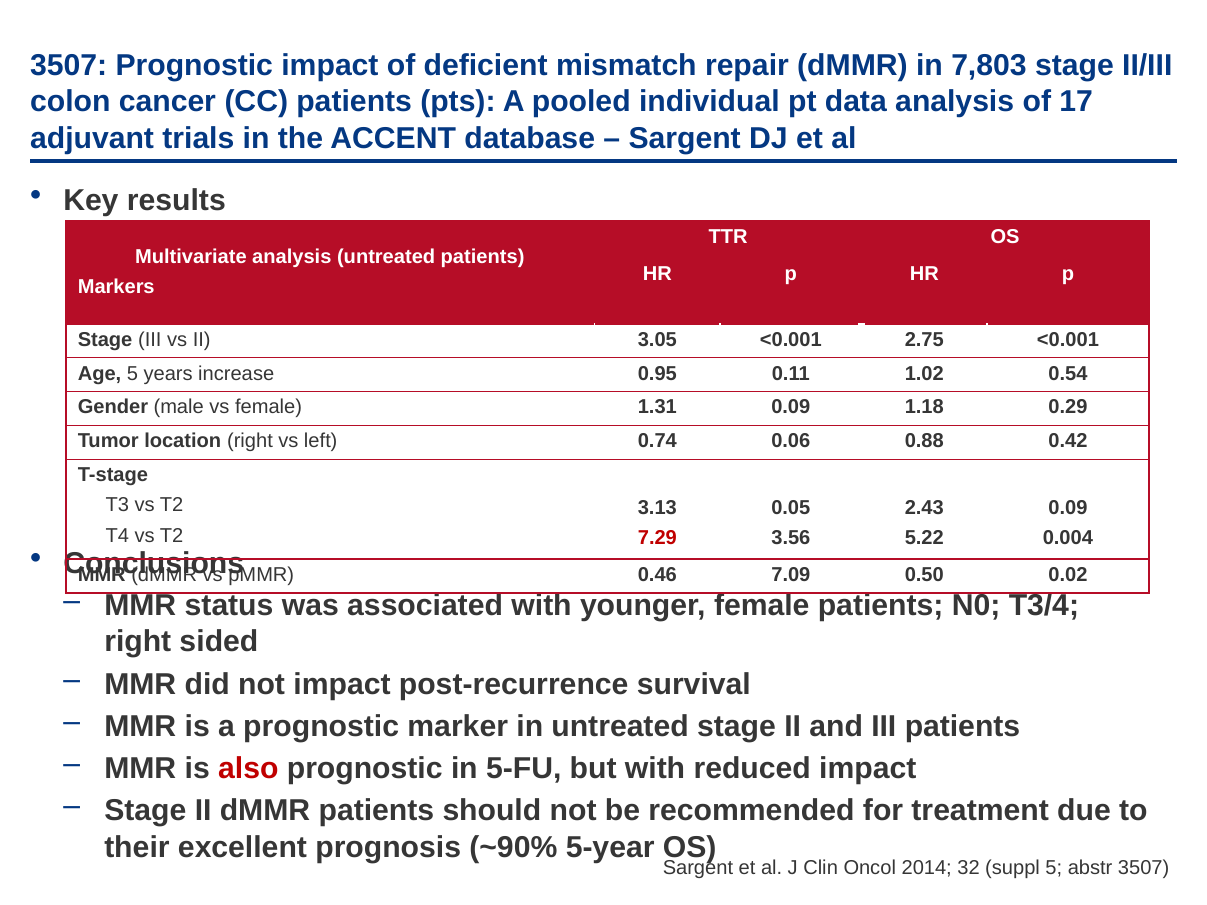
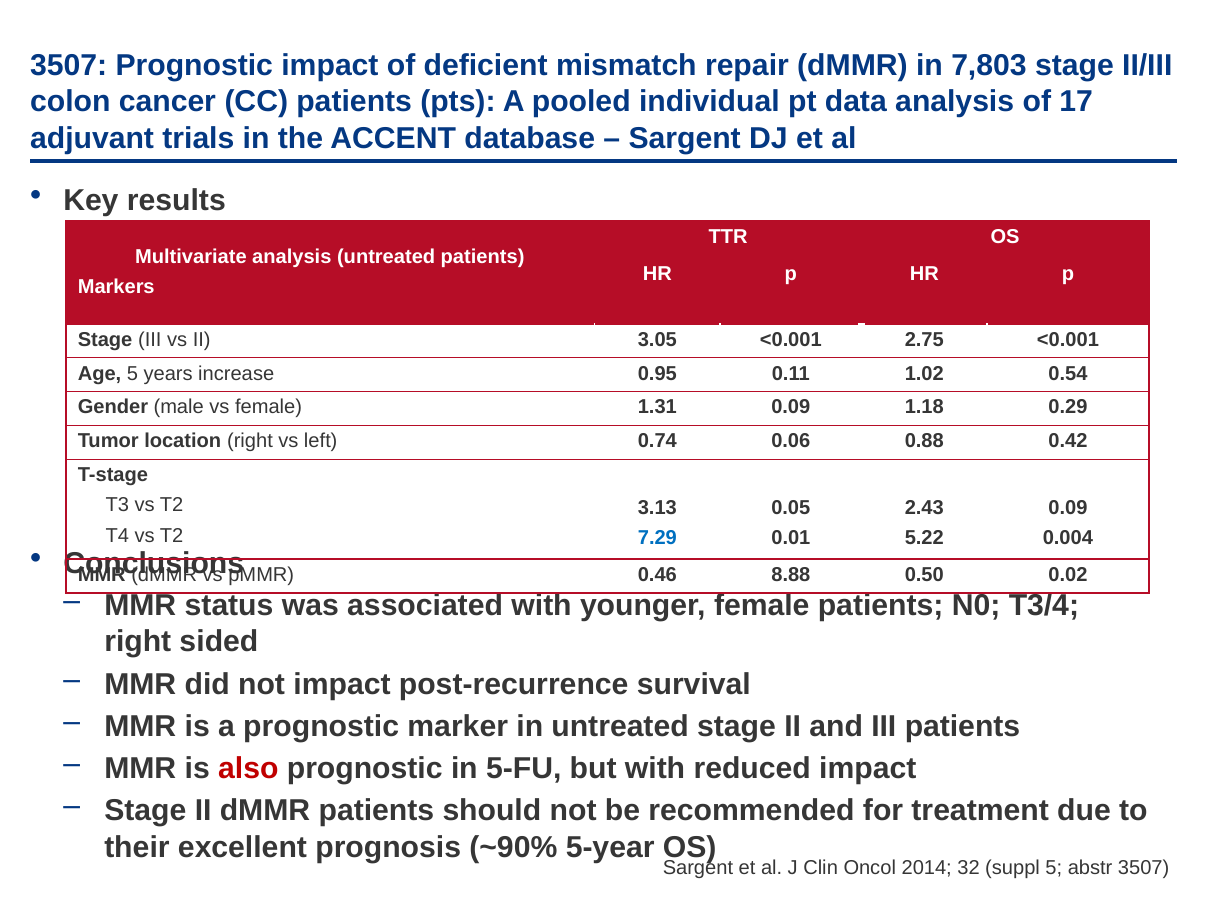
7.29 colour: red -> blue (657, 538)
3.56: 3.56 -> 0.01 (791, 538)
7.09: 7.09 -> 8.88 (791, 575)
